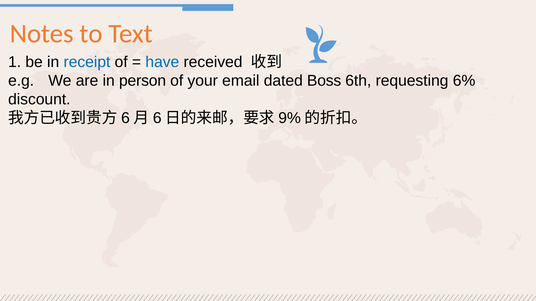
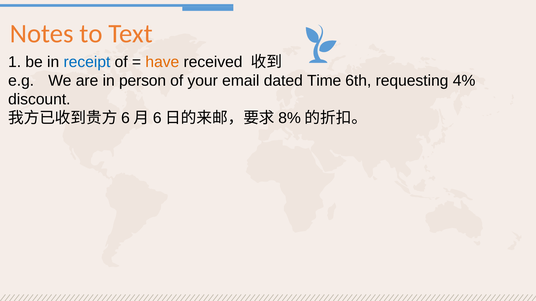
have colour: blue -> orange (162, 62)
Boss: Boss -> Time (324, 81)
6%: 6% -> 4% (464, 81)
9%: 9% -> 8% (290, 118)
